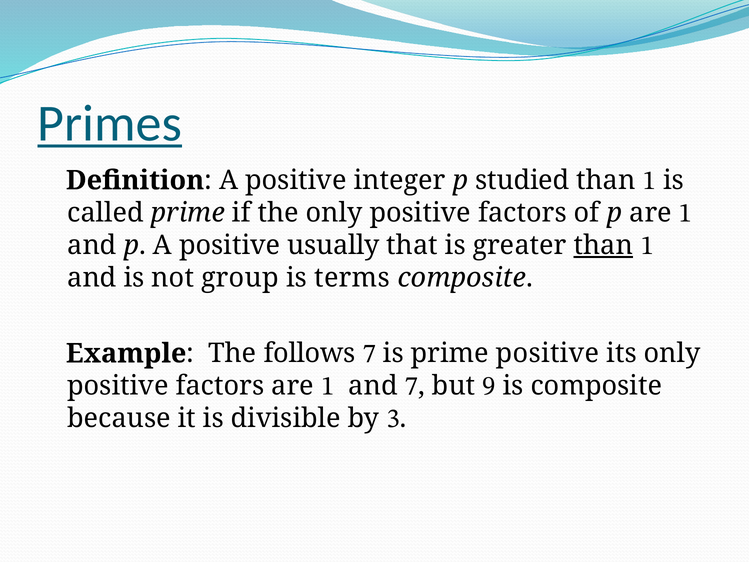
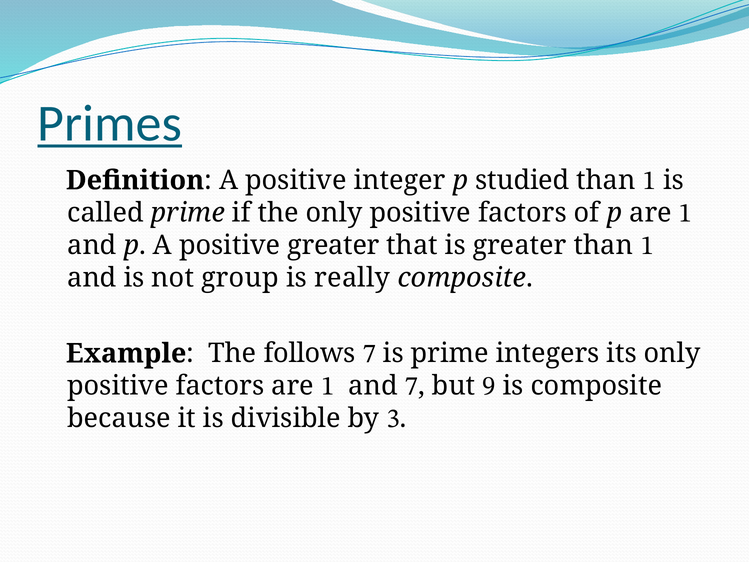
positive usually: usually -> greater (333, 245)
than underline: present -> none (603, 245)
terms: terms -> really (352, 278)
prime positive: positive -> integers (548, 353)
